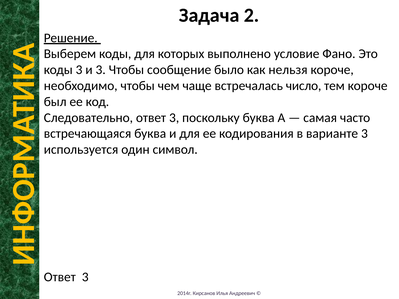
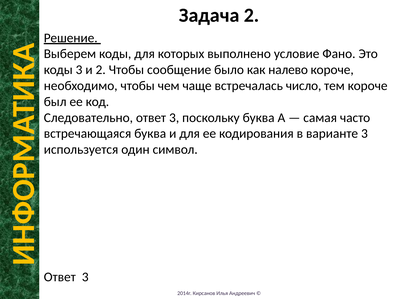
и 3: 3 -> 2 (101, 70)
нельзя: нельзя -> налево (288, 70)
